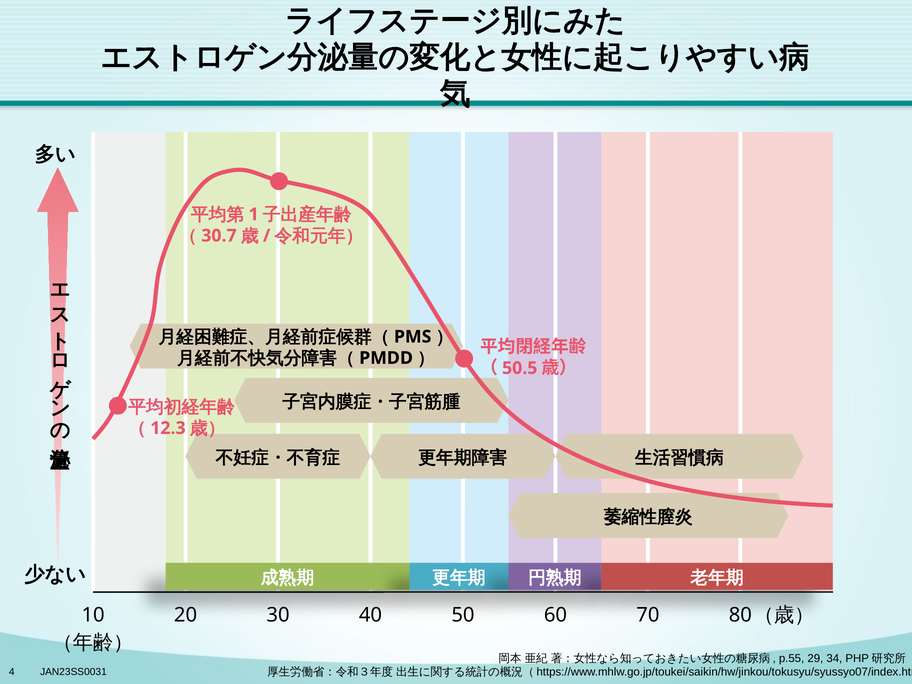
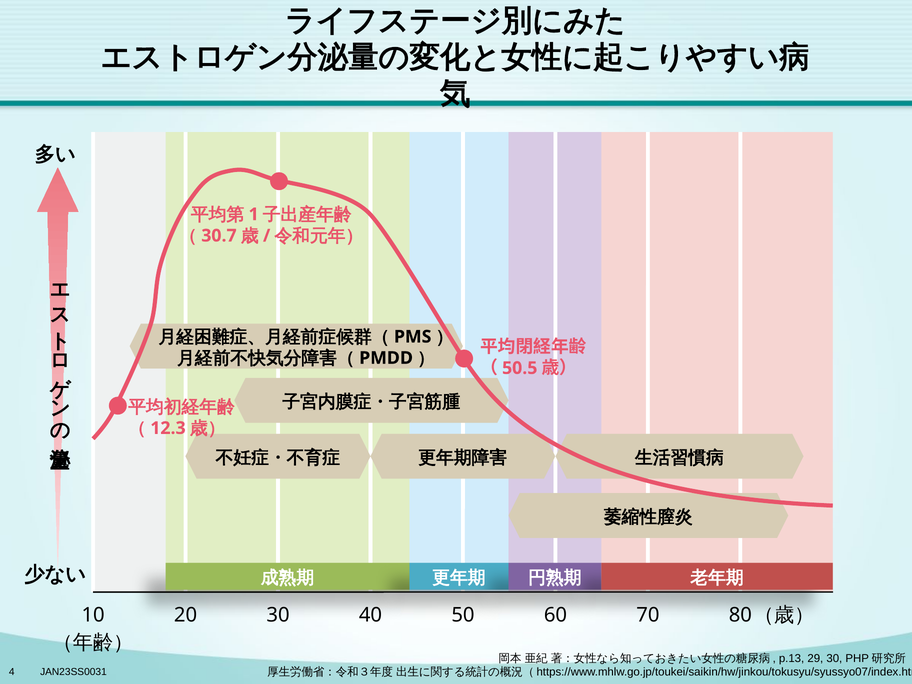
p.55: p.55 -> p.13 (792, 658)
29 34: 34 -> 30 (834, 658)
